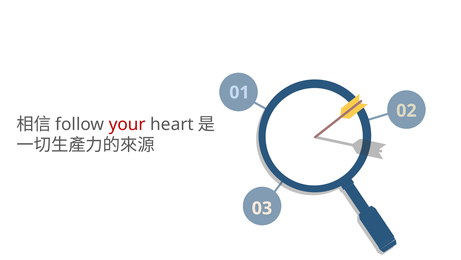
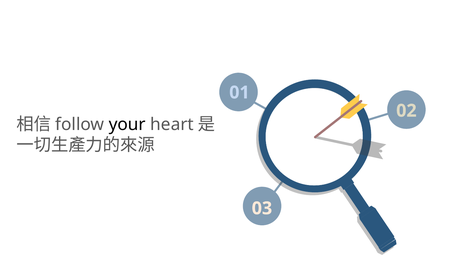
your colour: red -> black (127, 124)
